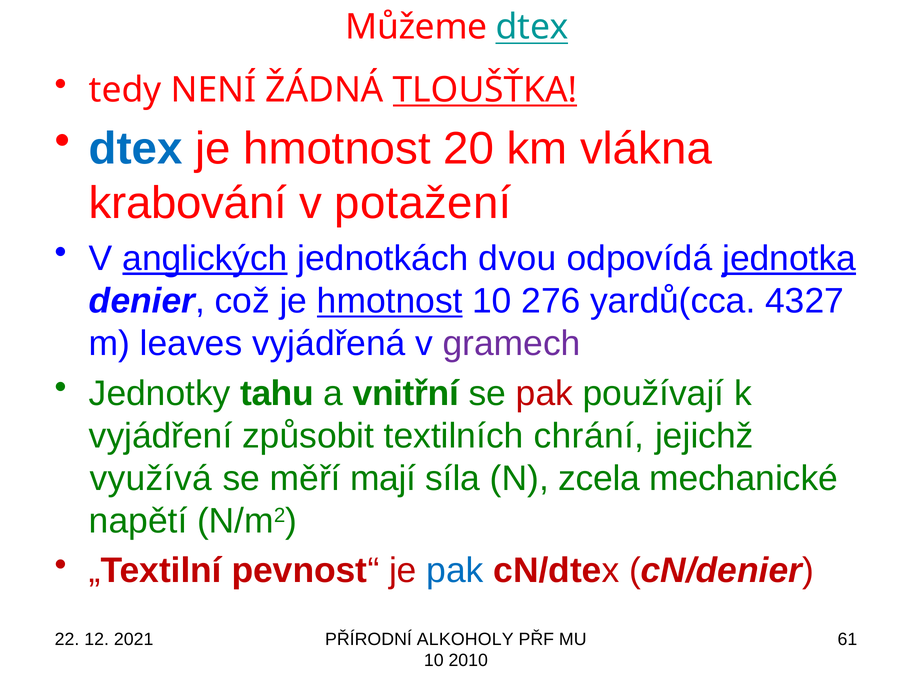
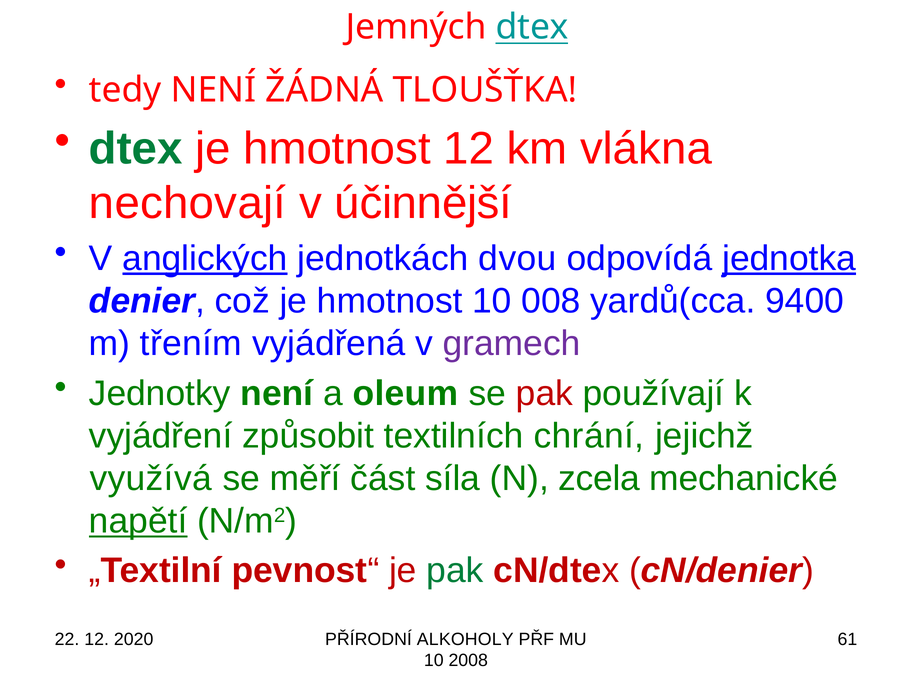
Můžeme: Můžeme -> Jemných (416, 27)
TLOUŠŤKA underline: present -> none (485, 90)
dtex colour: blue -> green (136, 149)
hmotnost 20: 20 -> 12 (469, 149)
krabování: krabování -> nechovají (188, 203)
potažení: potažení -> účinnější (423, 203)
hmotnost underline: present -> none (390, 301)
276: 276 -> 008 (551, 301)
4327: 4327 -> 9400 (805, 301)
leaves: leaves -> třením (191, 344)
Jednotky tahu: tahu -> není (277, 393)
vnitřní: vnitřní -> oleum (406, 393)
mají: mají -> část (383, 479)
napětí underline: none -> present (138, 521)
pak colour: blue -> green (455, 571)
2021: 2021 -> 2020 (134, 639)
2010: 2010 -> 2008 (468, 661)
